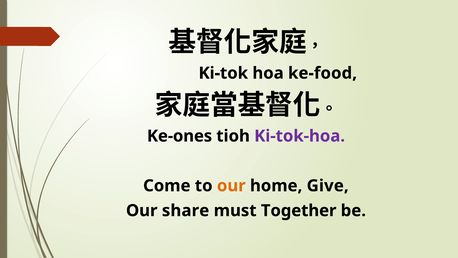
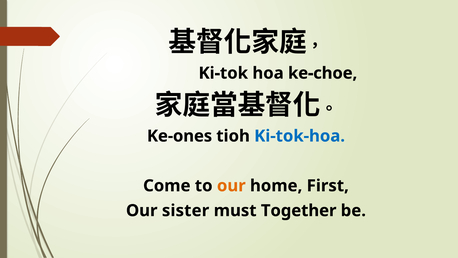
ke-food: ke-food -> ke-choe (323, 73)
Ki-tok-hoa colour: purple -> blue (300, 136)
Give: Give -> First (328, 185)
share: share -> sister (186, 210)
